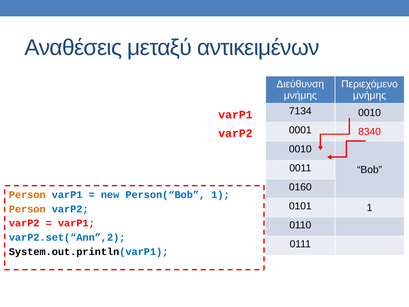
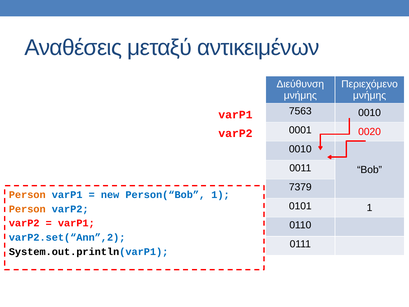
7134: 7134 -> 7563 (300, 111)
8340: 8340 -> 0020 (370, 132)
0160: 0160 -> 7379 (300, 187)
